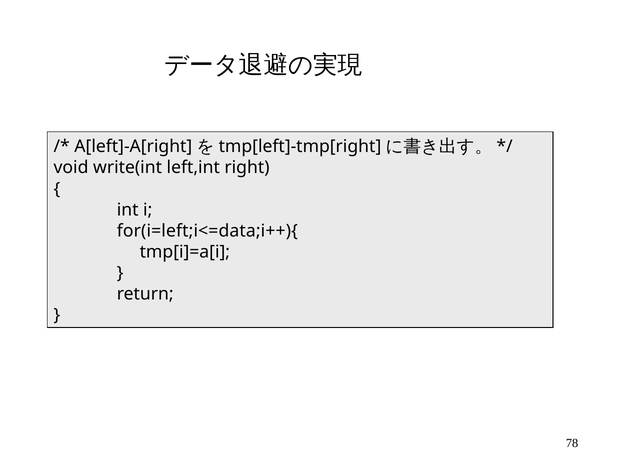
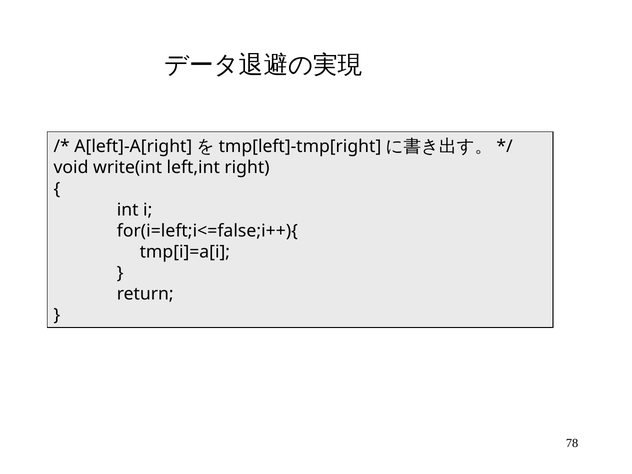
for(i=left;i<=data;i++){: for(i=left;i<=data;i++){ -> for(i=left;i<=false;i++){ (207, 231)
